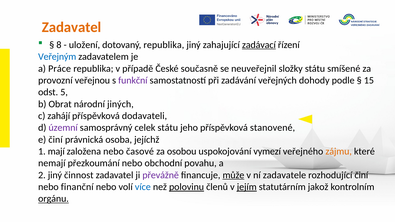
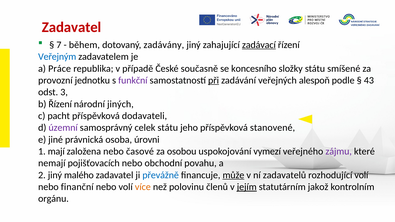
Zadavatel colour: orange -> red (72, 27)
8: 8 -> 7 (59, 45)
uložení: uložení -> během (84, 45)
dotovaný republika: republika -> zadávány (164, 45)
neuveřejnil: neuveřejnil -> koncesního (254, 69)
veřejnou: veřejnou -> jednotku (92, 80)
při underline: none -> present (214, 80)
dohody: dohody -> alespoň (314, 80)
15: 15 -> 43 (369, 80)
5: 5 -> 3 (64, 92)
b Obrat: Obrat -> Řízení (60, 104)
zahájí: zahájí -> pacht (59, 116)
e činí: činí -> jiné (56, 140)
jejíchž: jejíchž -> úrovni (147, 140)
zájmu colour: orange -> purple (339, 151)
přezkoumání: přezkoumání -> pojišťovacích (94, 163)
činnost: činnost -> malého (79, 175)
převážně colour: purple -> blue (161, 175)
zadavatele: zadavatele -> zadavatelů (284, 175)
rozhodující činí: činí -> volí (361, 175)
více colour: blue -> orange (143, 187)
polovinu underline: present -> none (187, 187)
orgánu underline: present -> none (53, 199)
